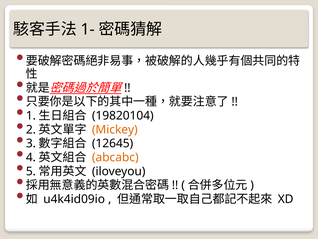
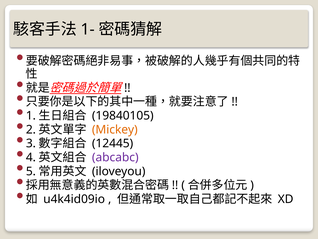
19820104: 19820104 -> 19840105 (123, 115)
12645: 12645 -> 12445 (113, 143)
abcabc colour: orange -> purple (115, 157)
